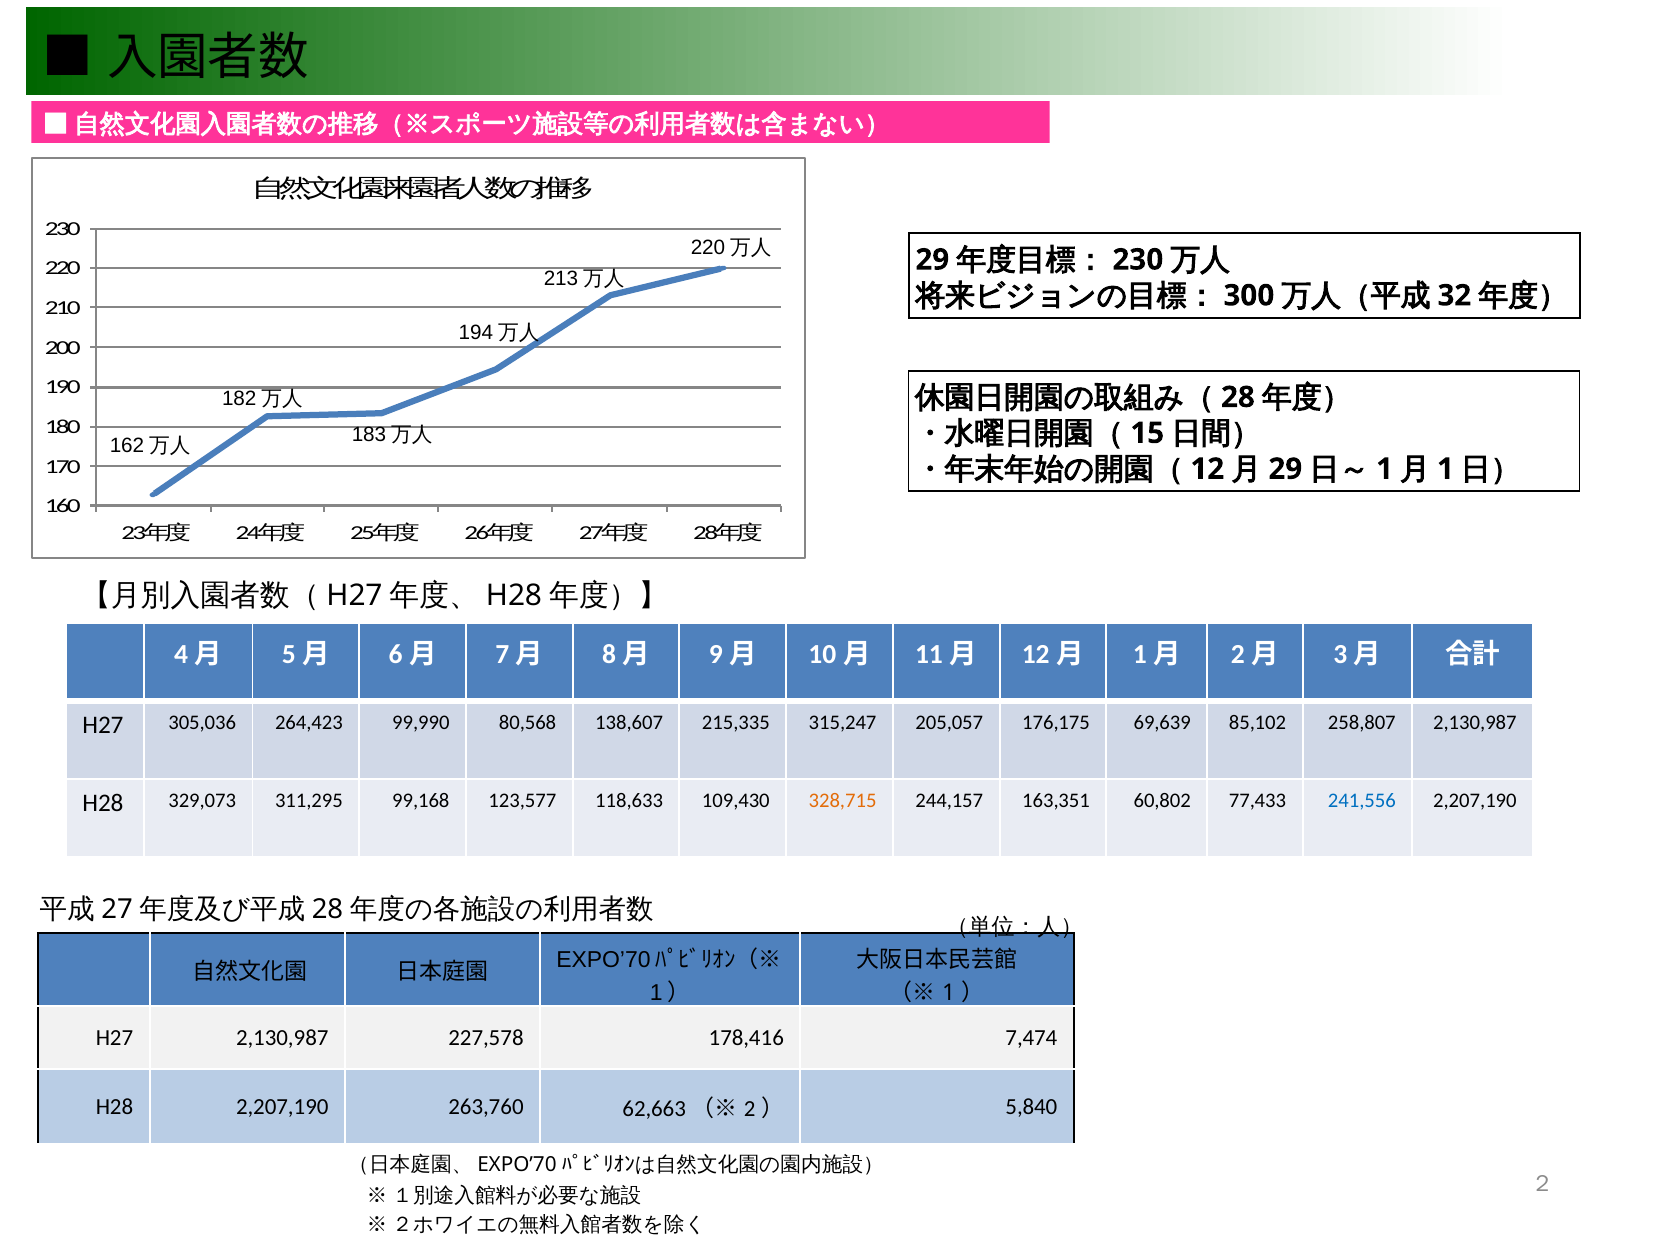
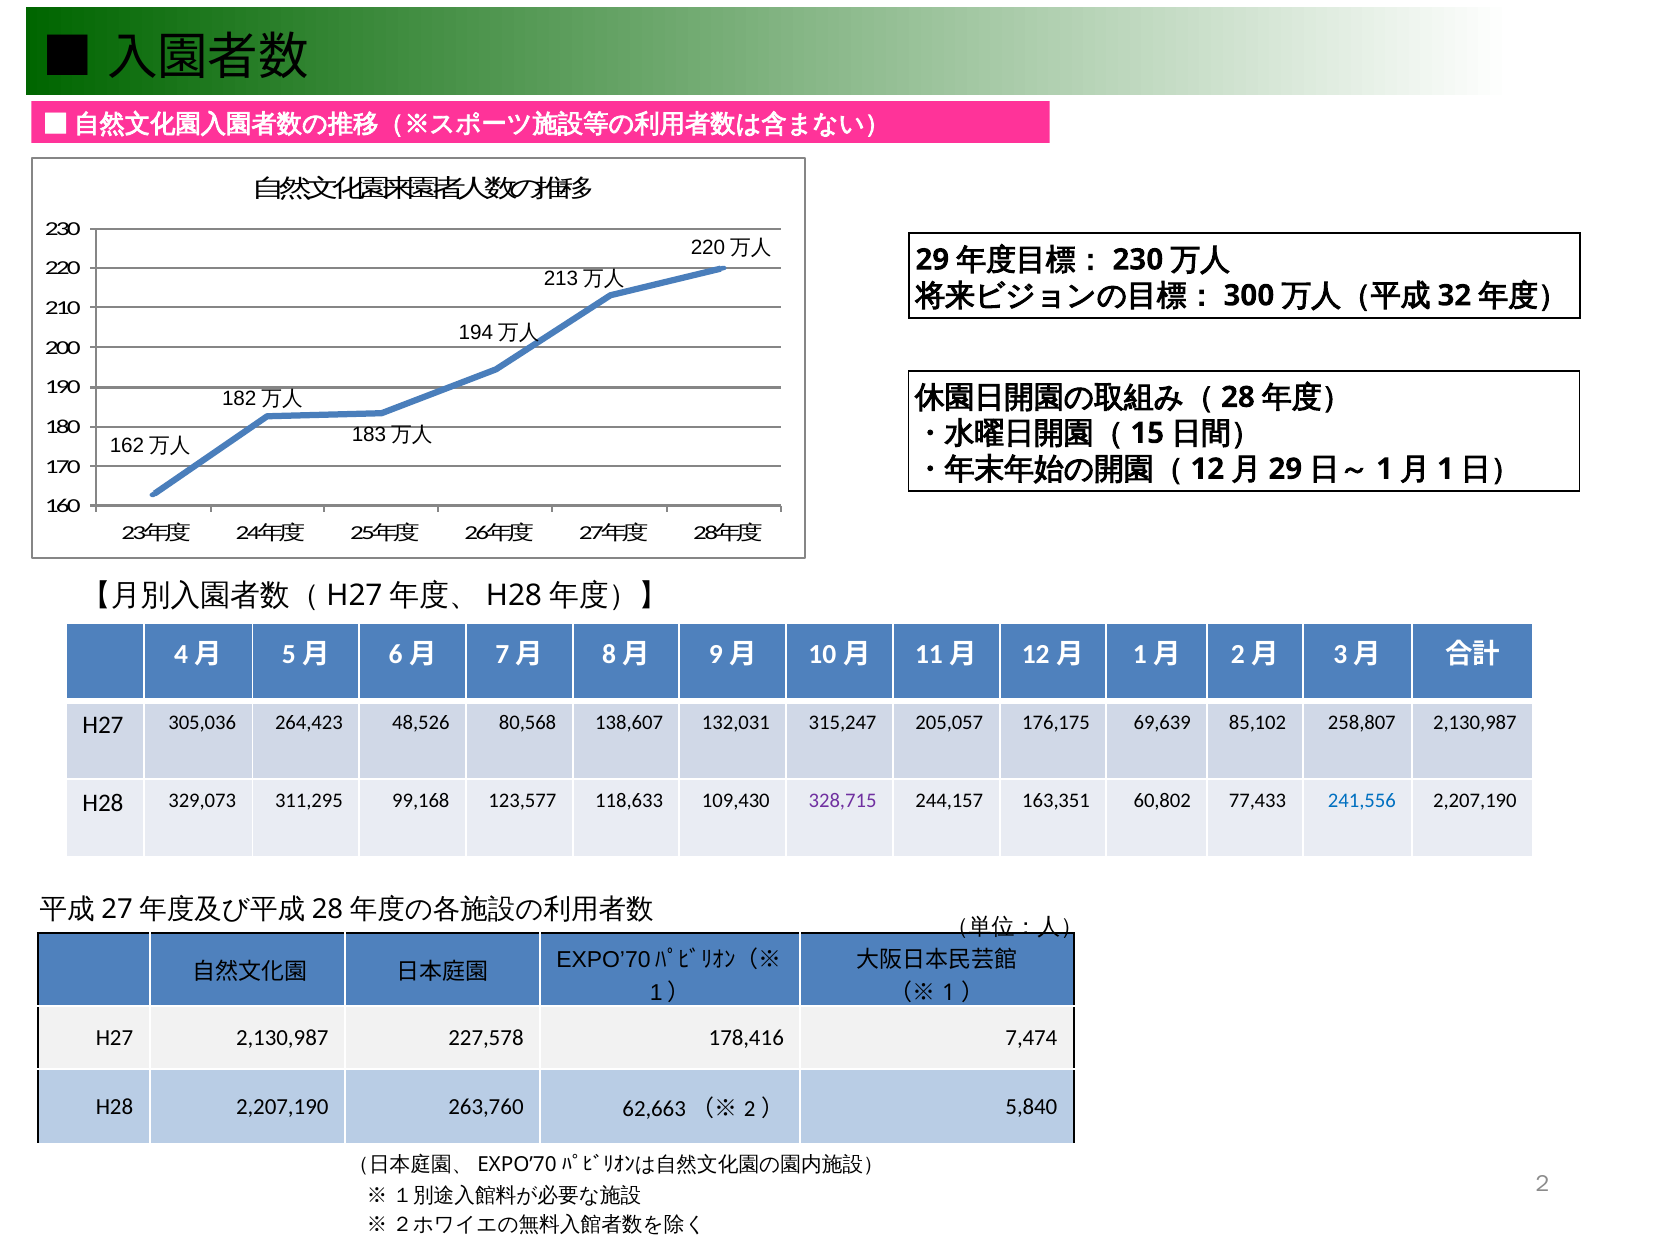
99,990: 99,990 -> 48,526 (421, 722)
215,335: 215,335 -> 132,031 (736, 722)
328,715 colour: orange -> purple (843, 800)
